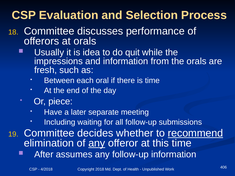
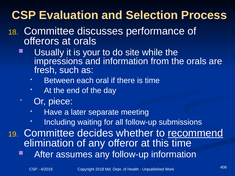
idea: idea -> your (91, 53)
quit: quit -> site (132, 53)
any underline: present -> none (97, 143)
